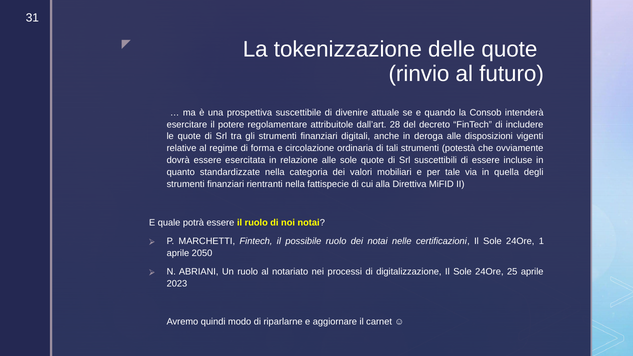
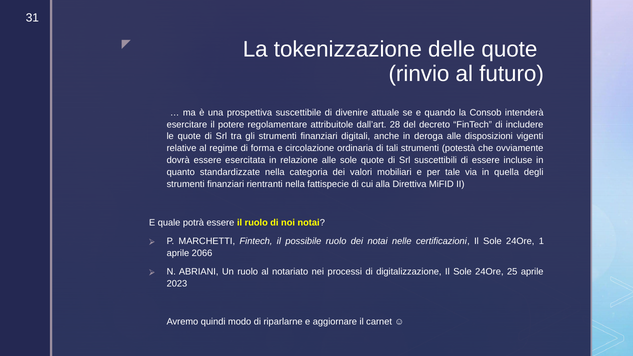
2050: 2050 -> 2066 (202, 253)
